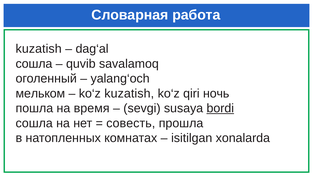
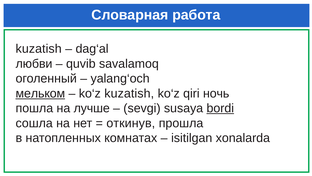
сошла: сошла -> любви (34, 64)
мельком underline: none -> present (40, 93)
время: время -> лучше (92, 108)
совесть: совесть -> откинув (131, 123)
